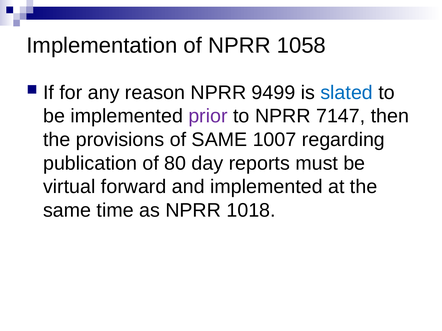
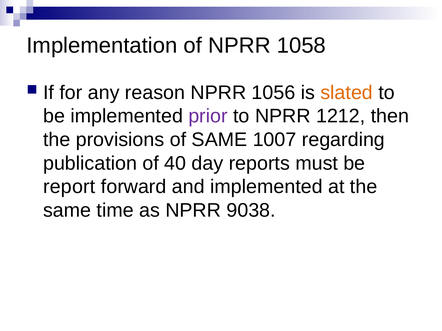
9499: 9499 -> 1056 (273, 93)
slated colour: blue -> orange (347, 93)
7147: 7147 -> 1212 (341, 116)
80: 80 -> 40 (175, 163)
virtual: virtual -> report (69, 187)
1018: 1018 -> 9038 (251, 211)
